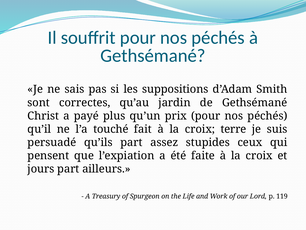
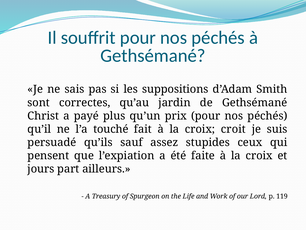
terre: terre -> croit (233, 129)
qu’ils part: part -> sauf (131, 142)
